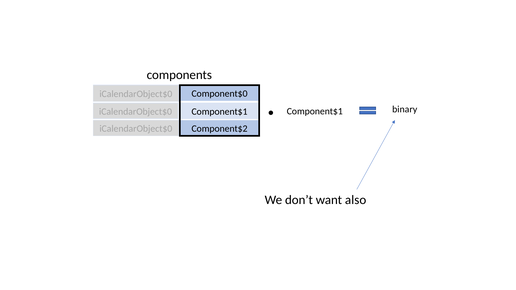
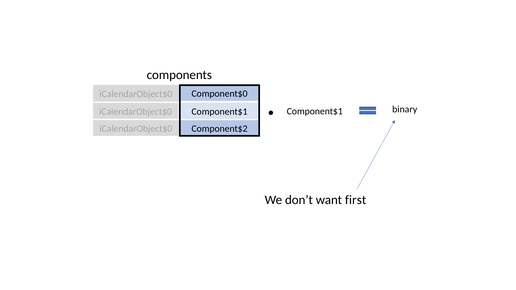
also: also -> first (356, 200)
